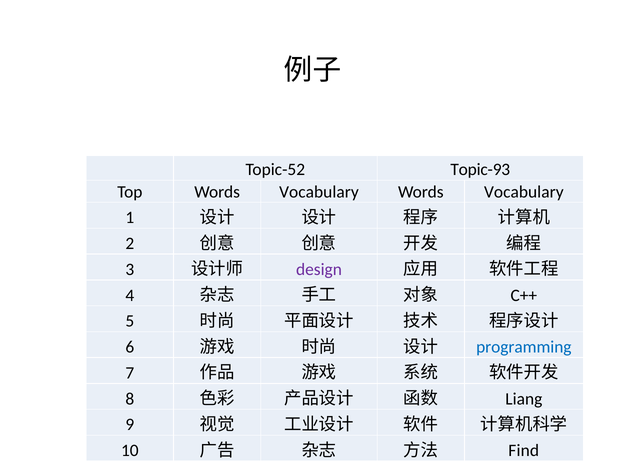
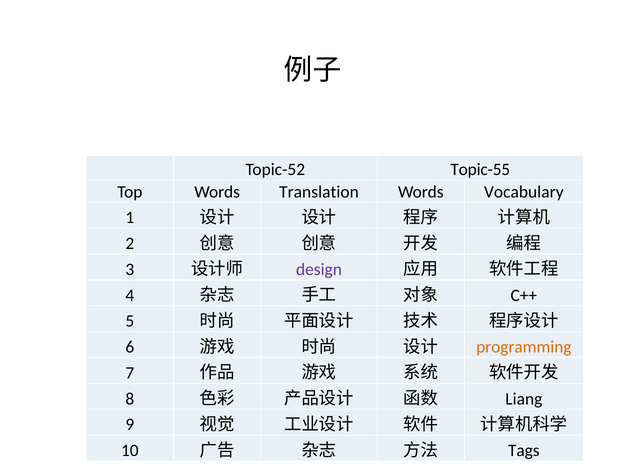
Topic-93: Topic-93 -> Topic-55 (480, 170)
Top Words Vocabulary: Vocabulary -> Translation (319, 192)
programming colour: blue -> orange (524, 347)
Find: Find -> Tags (524, 450)
